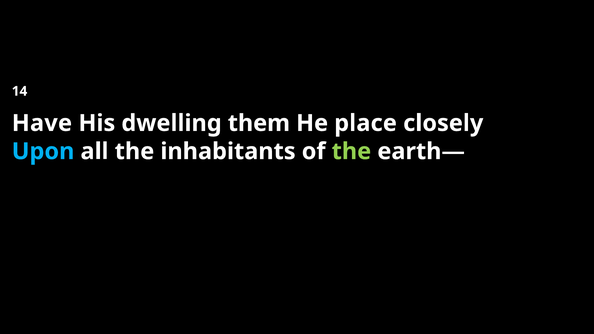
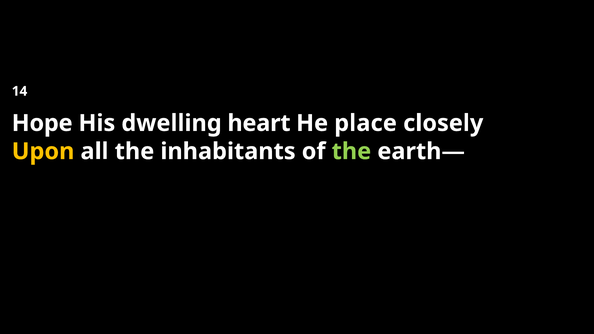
Have: Have -> Hope (42, 123)
them: them -> heart (259, 123)
Upon colour: light blue -> yellow (43, 151)
